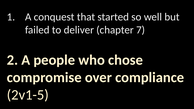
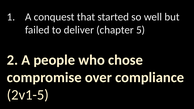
7: 7 -> 5 (141, 30)
